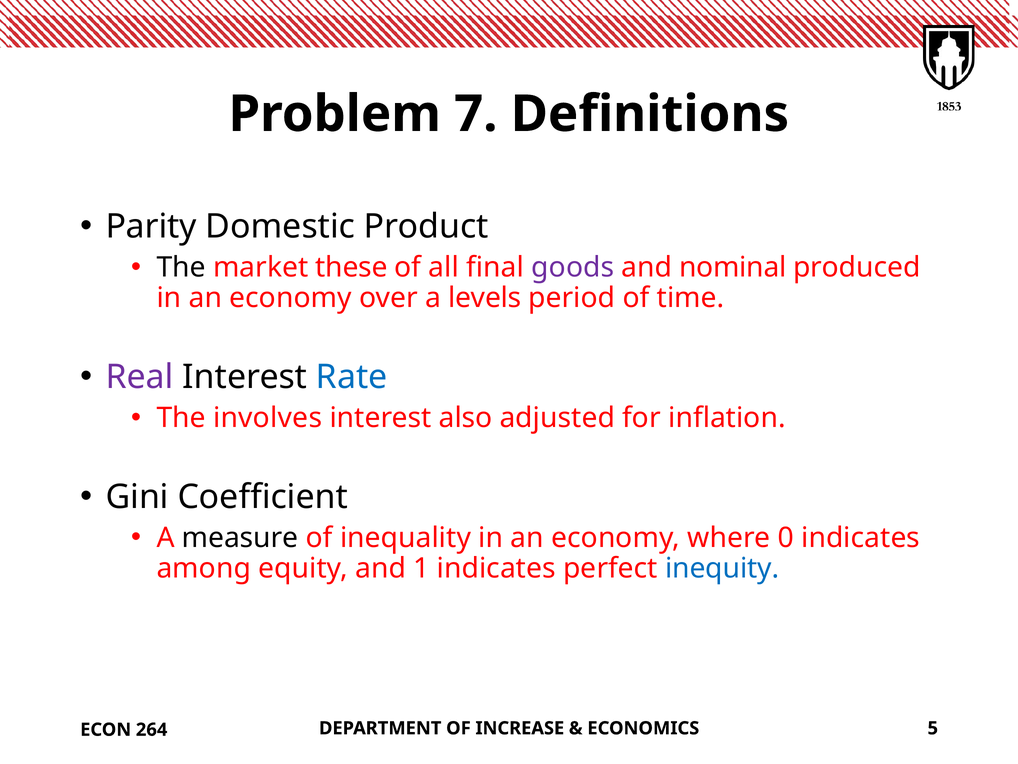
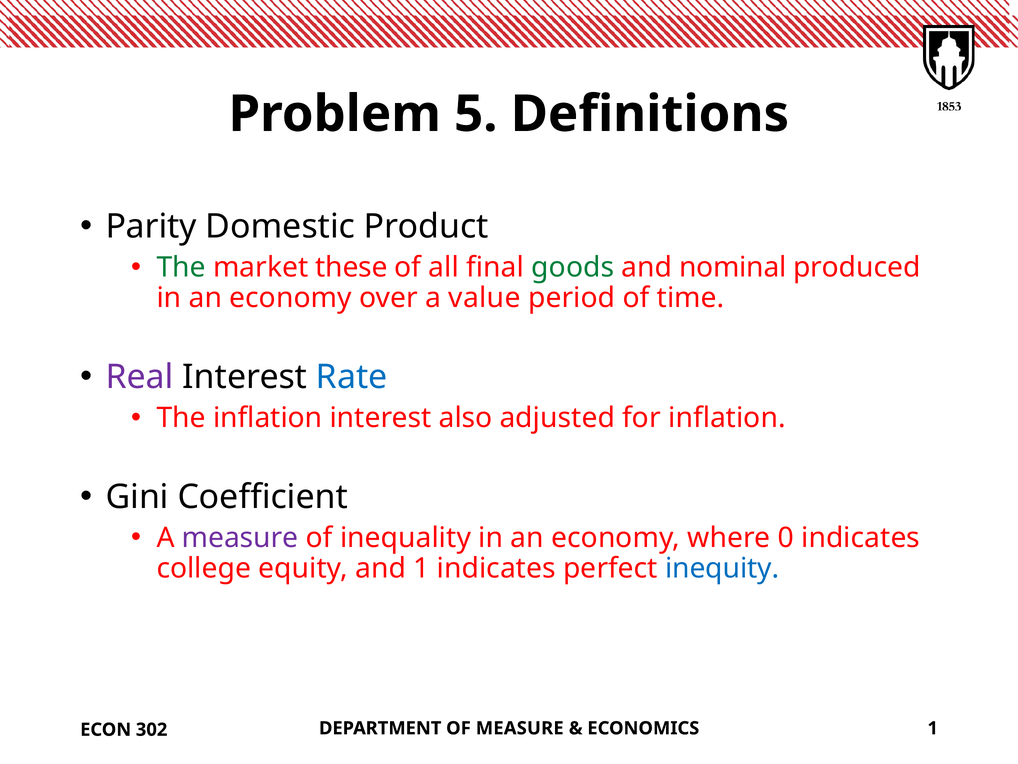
7: 7 -> 5 (476, 114)
The colour: black -> green (181, 267)
goods colour: purple -> green (573, 267)
levels: levels -> value (484, 298)
The involves: involves -> inflation (268, 418)
measure colour: black -> purple (240, 537)
among: among -> college (204, 568)
OF INCREASE: INCREASE -> MEASURE (520, 728)
ECONOMICS 5: 5 -> 1 (933, 728)
264: 264 -> 302 (152, 729)
